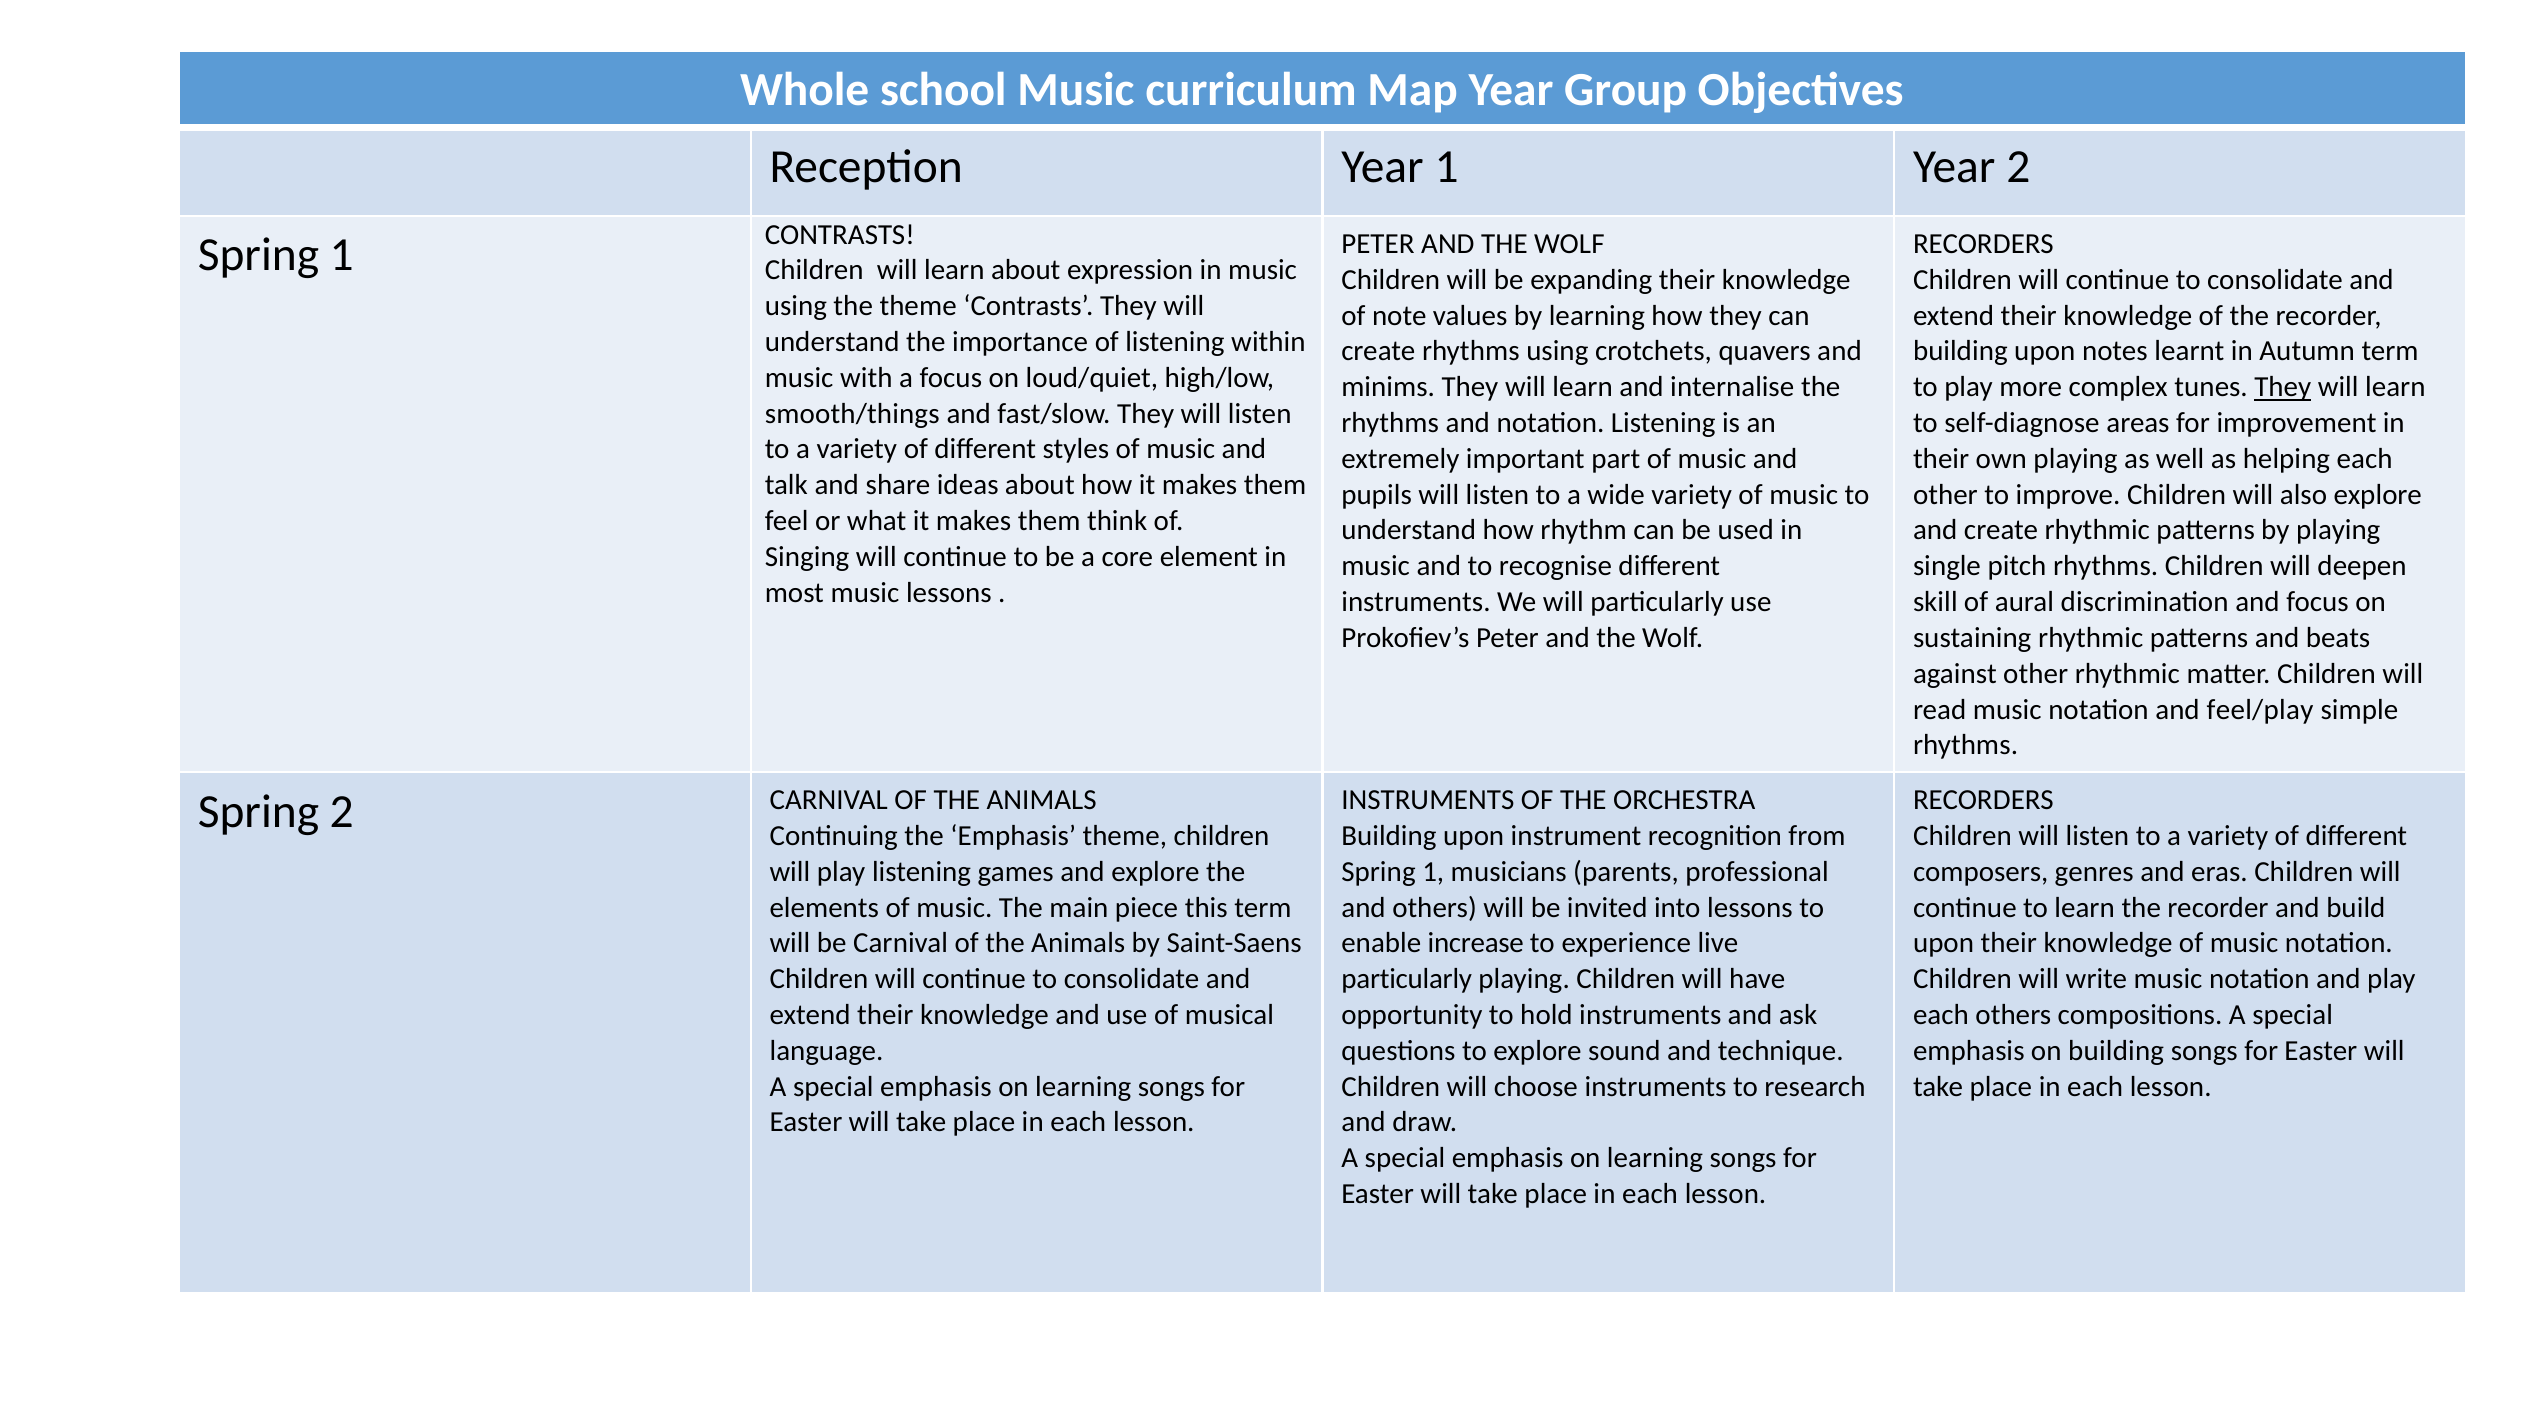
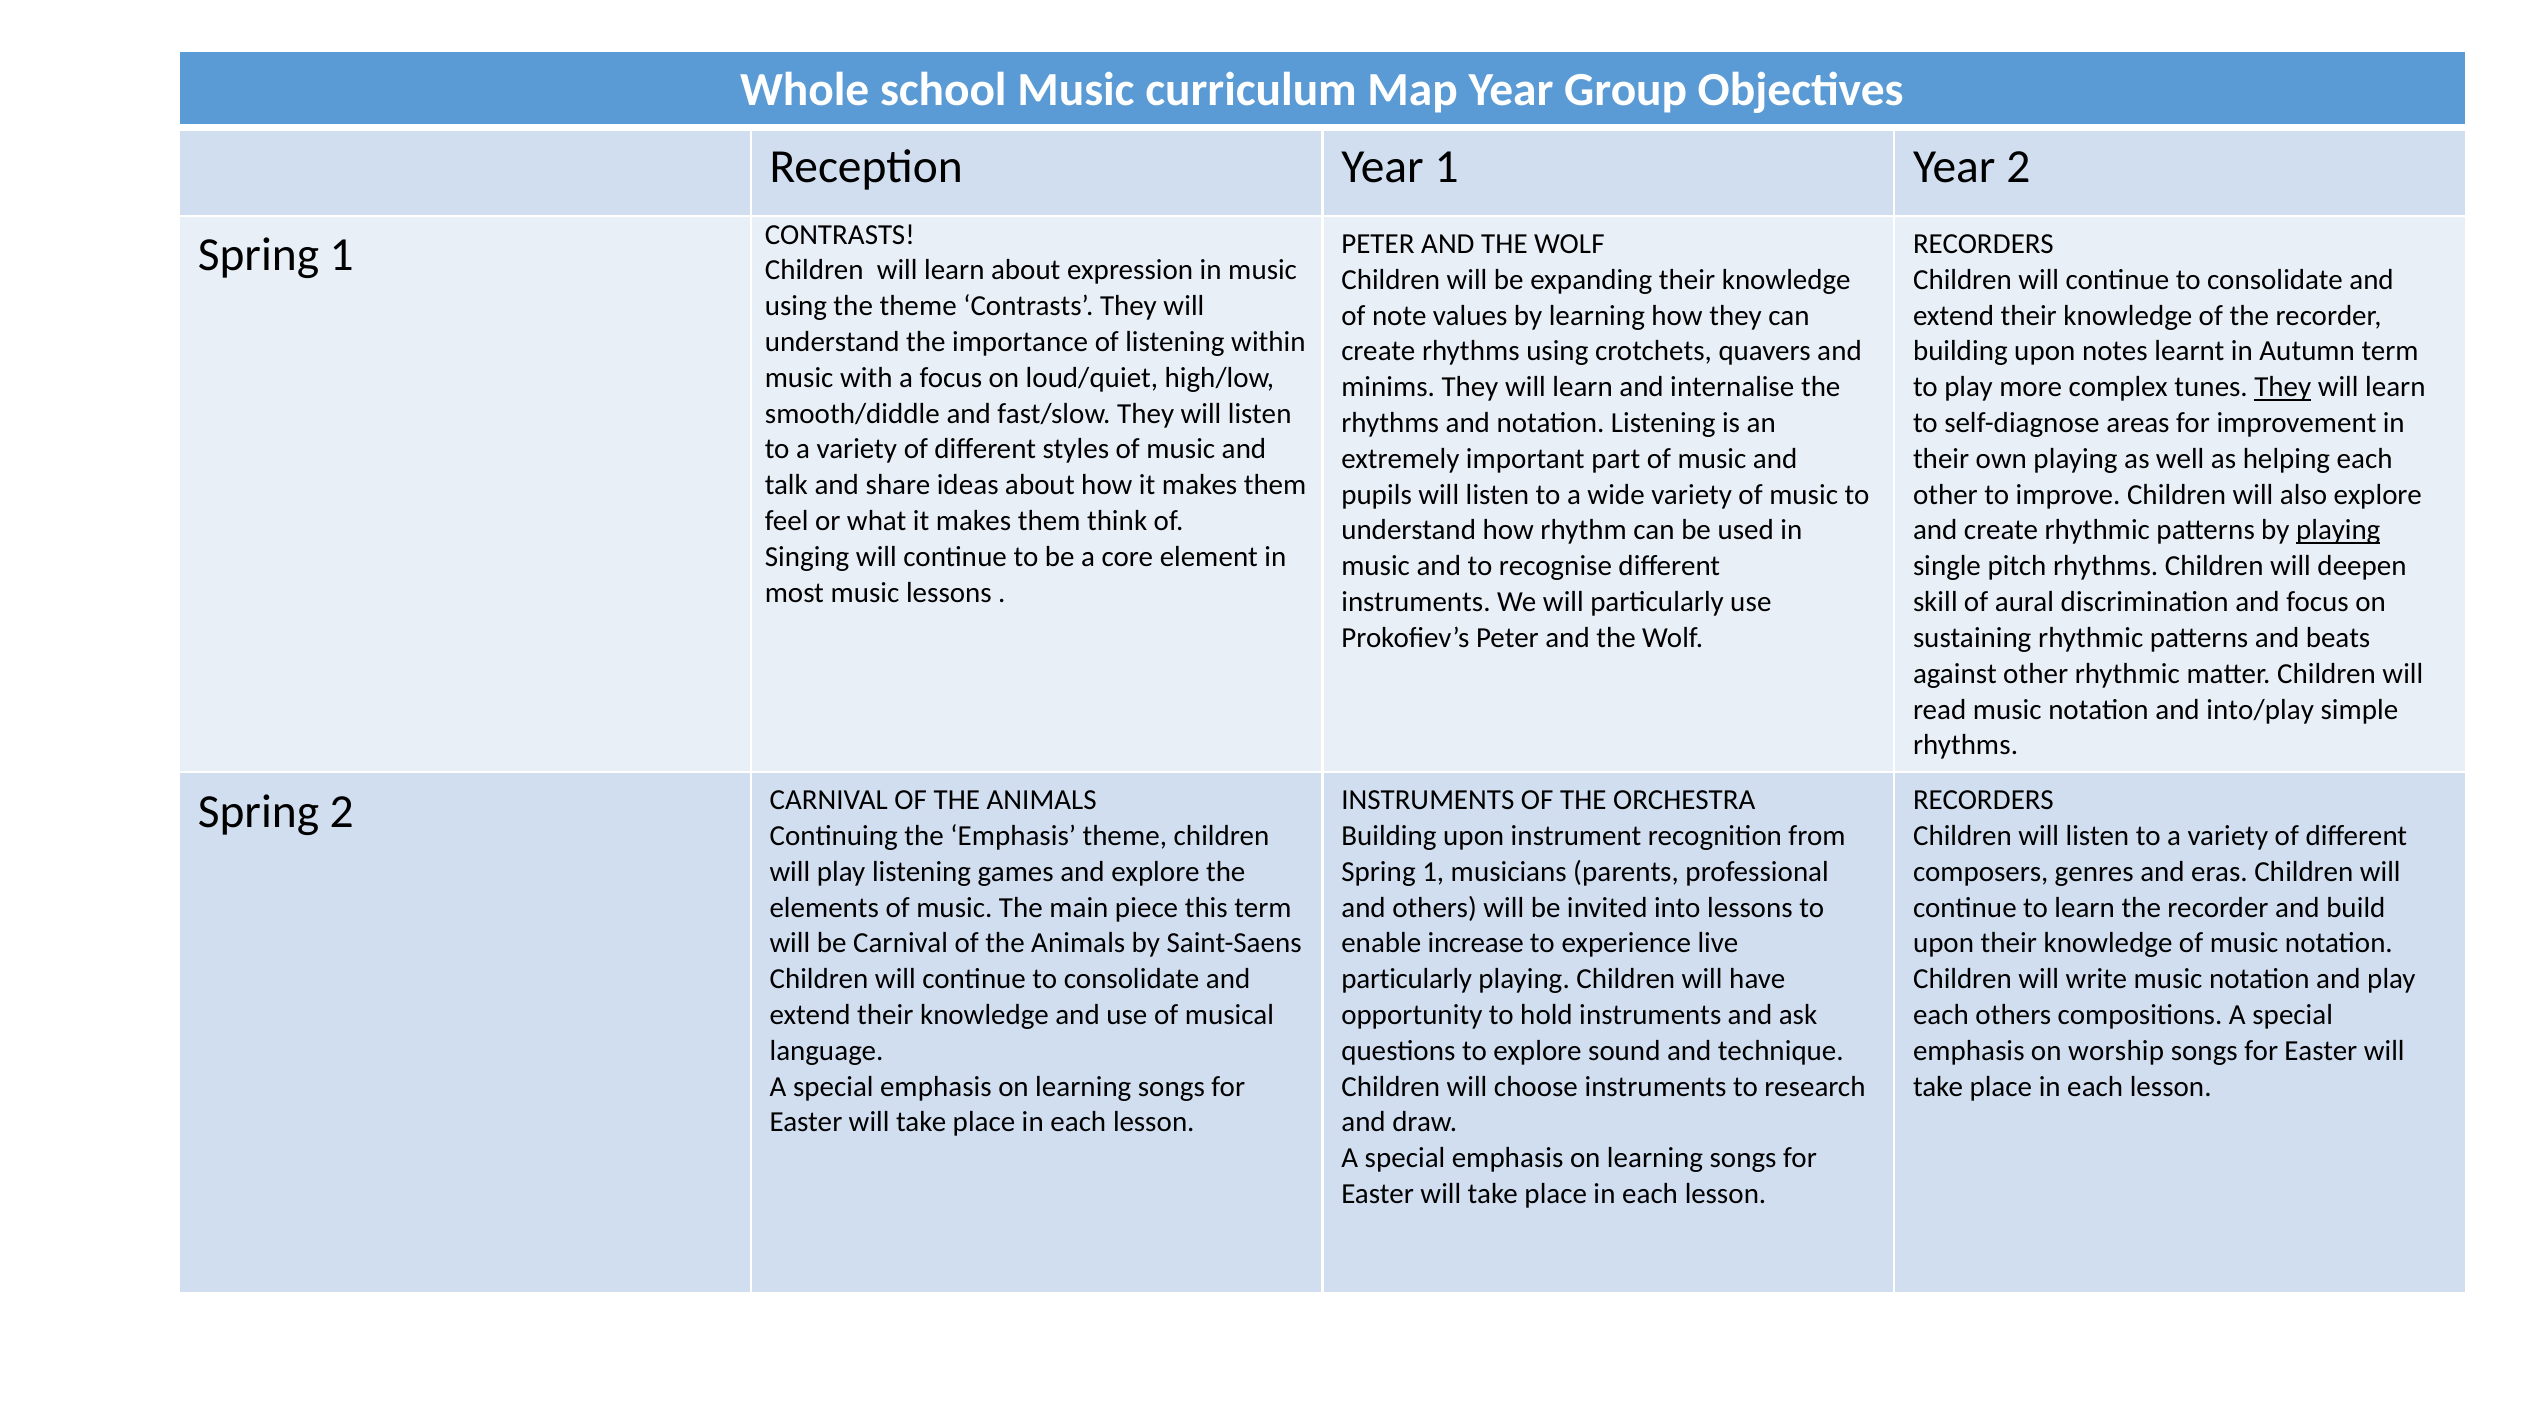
smooth/things: smooth/things -> smooth/diddle (852, 413)
playing underline: none -> present (2338, 530)
feel/play: feel/play -> into/play (2260, 709)
on building: building -> worship (2116, 1051)
